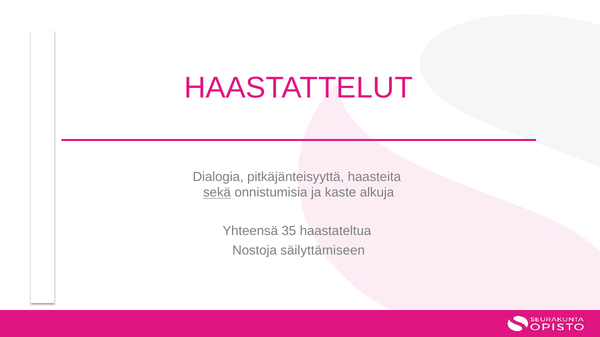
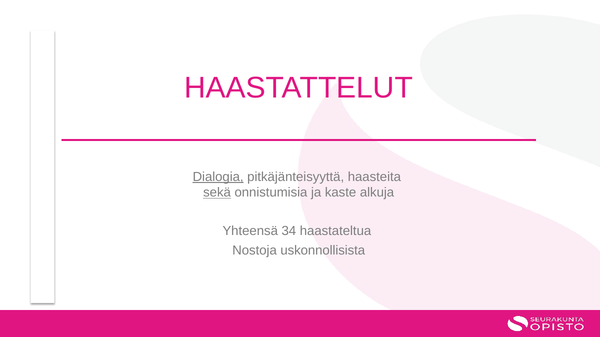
Dialogia underline: none -> present (218, 177)
35: 35 -> 34 (289, 231)
säilyttämiseen: säilyttämiseen -> uskonnollisista (323, 251)
